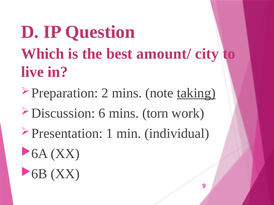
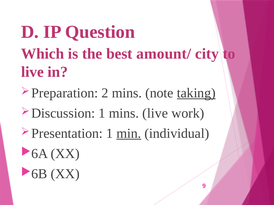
6: 6 -> 1 (102, 113)
mins torn: torn -> live (155, 113)
min underline: none -> present (129, 134)
